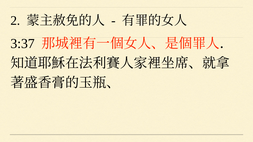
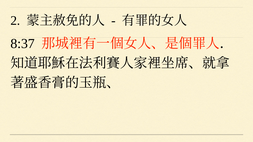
3:37: 3:37 -> 8:37 (23, 44)
